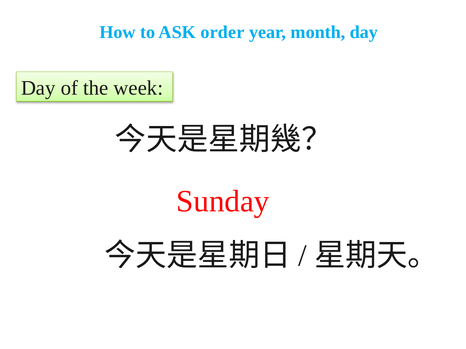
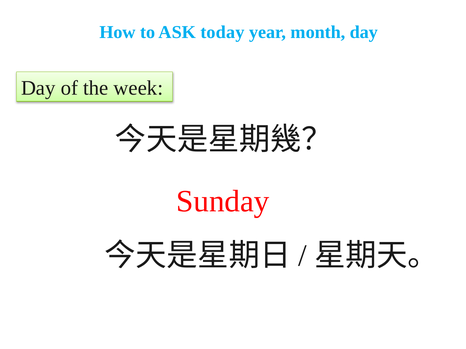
order: order -> today (222, 32)
